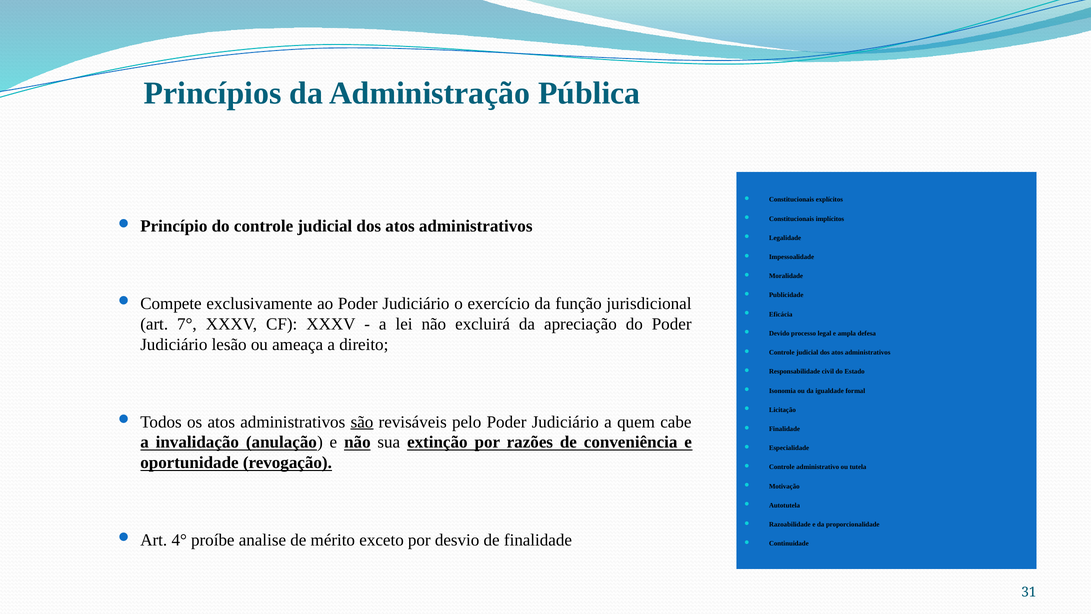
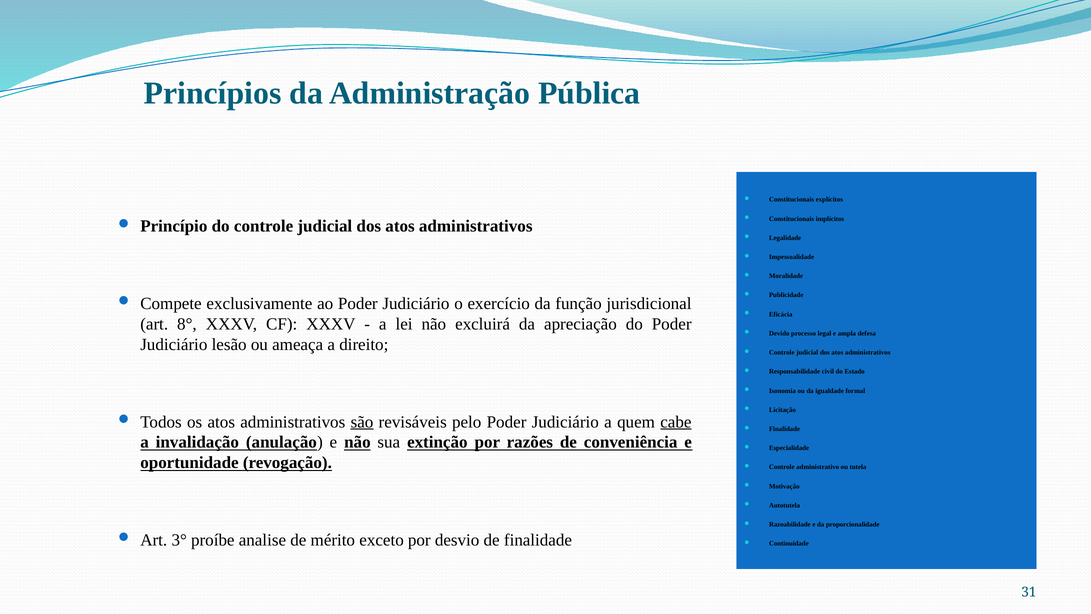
7°: 7° -> 8° (187, 324)
cabe underline: none -> present (676, 422)
4°: 4° -> 3° (179, 540)
